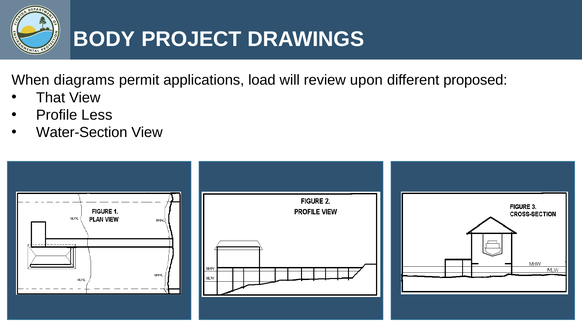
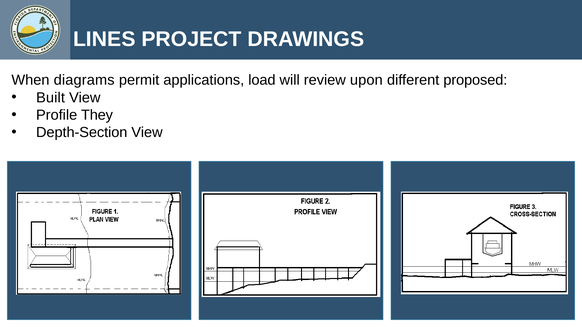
BODY: BODY -> LINES (104, 39)
That: That -> Built (51, 98)
Less: Less -> They (97, 115)
Water-Section: Water-Section -> Depth-Section (82, 133)
